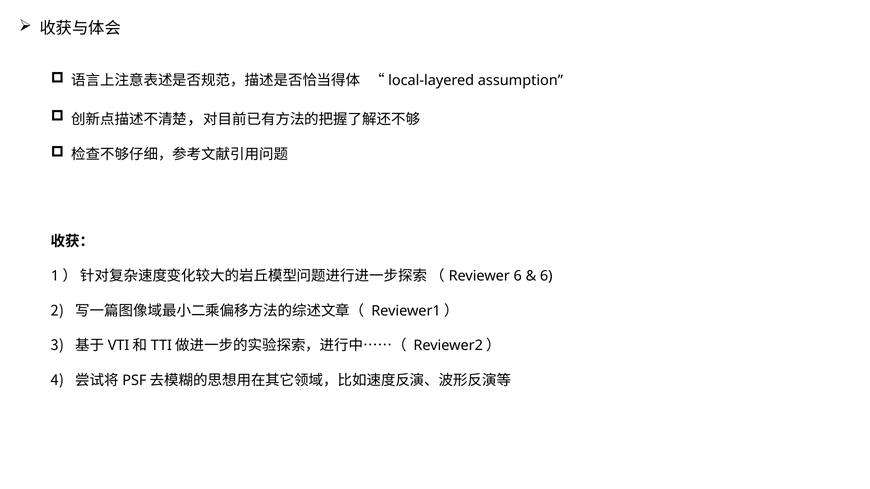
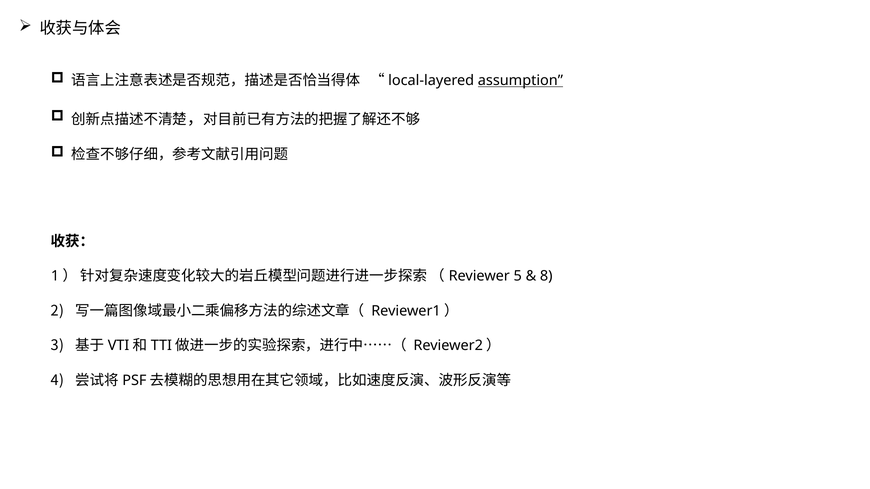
assumption underline: none -> present (520, 81)
6: 6 -> 5 (518, 276)
6: 6 -> 8 (546, 276)
